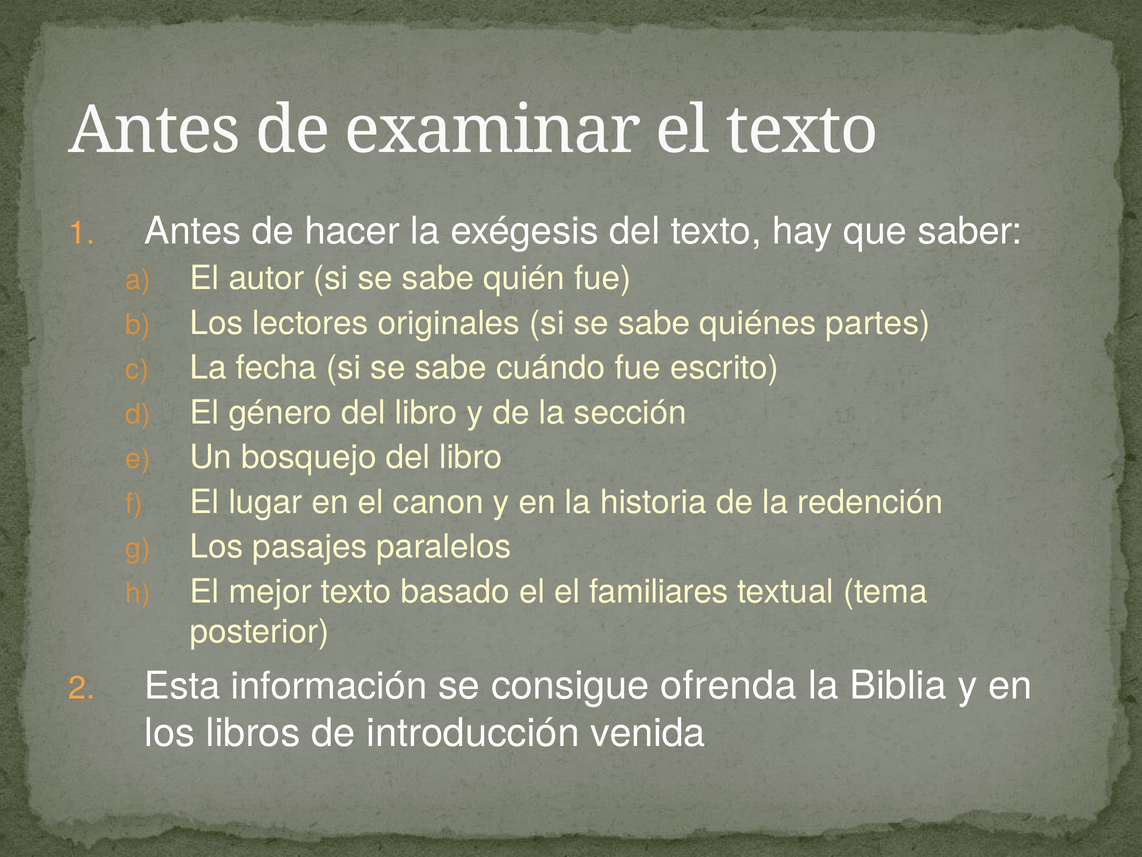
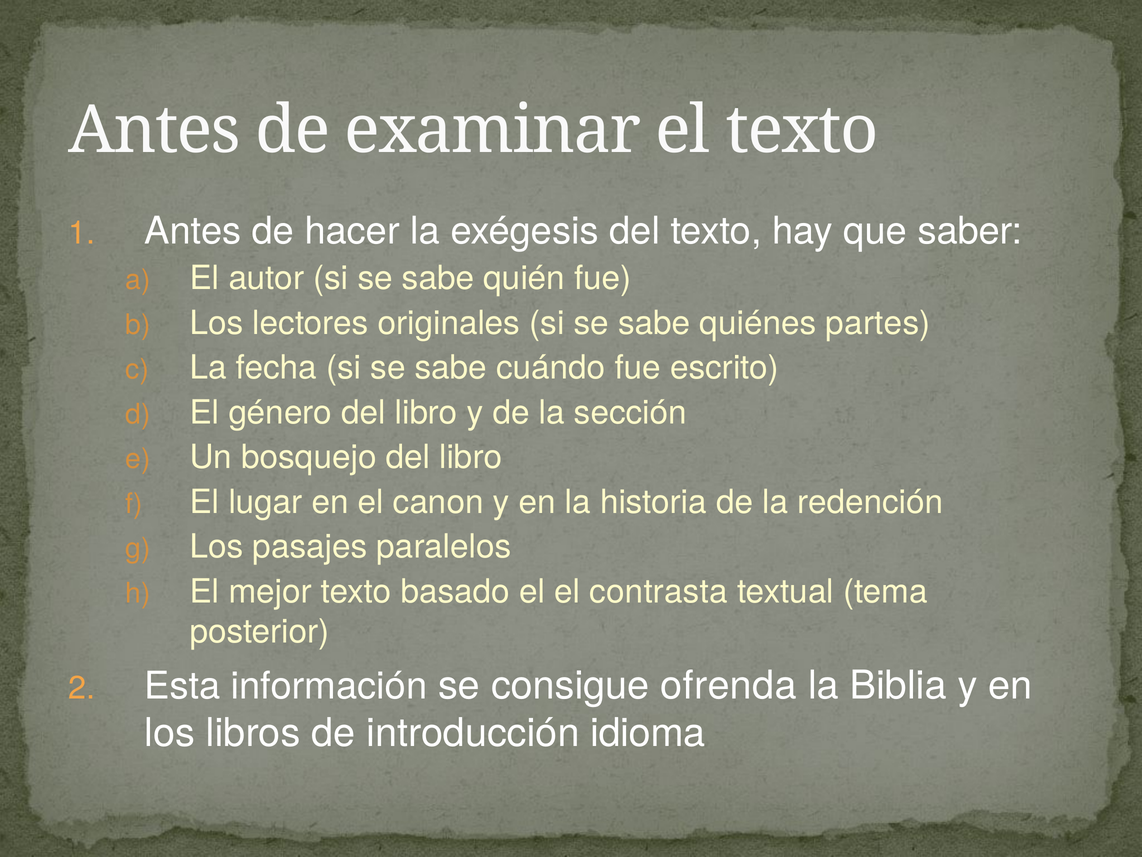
familiares: familiares -> contrasta (659, 591)
venida: venida -> idioma (648, 733)
